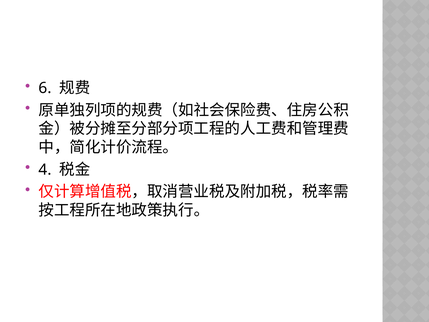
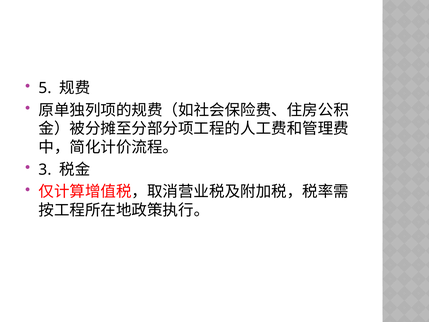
6: 6 -> 5 (45, 88)
4: 4 -> 3 (45, 169)
